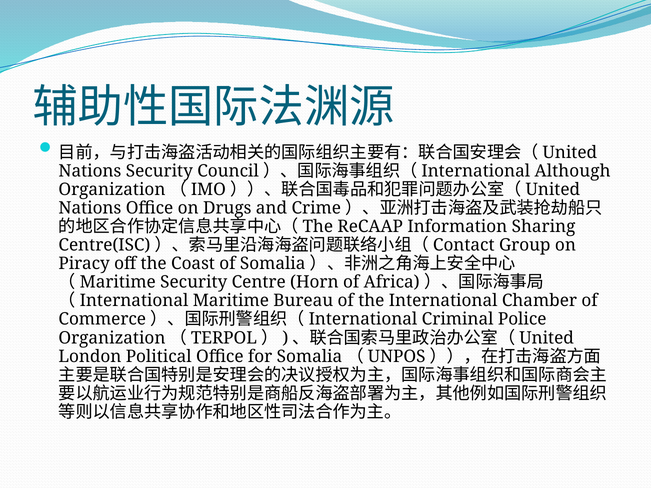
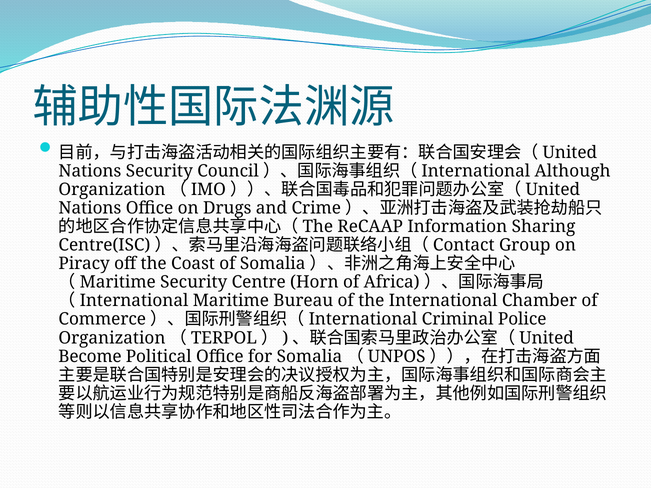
London: London -> Become (90, 357)
